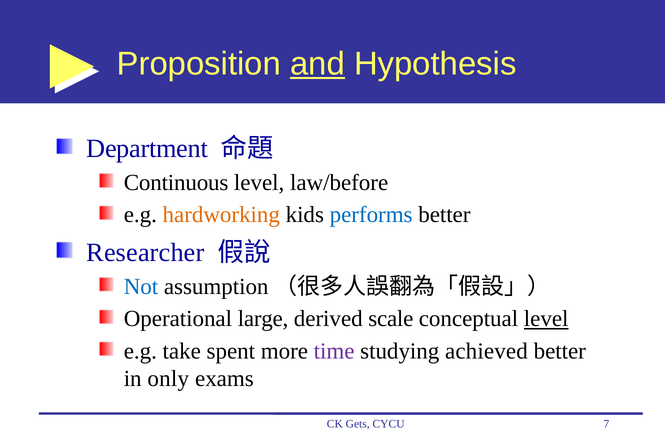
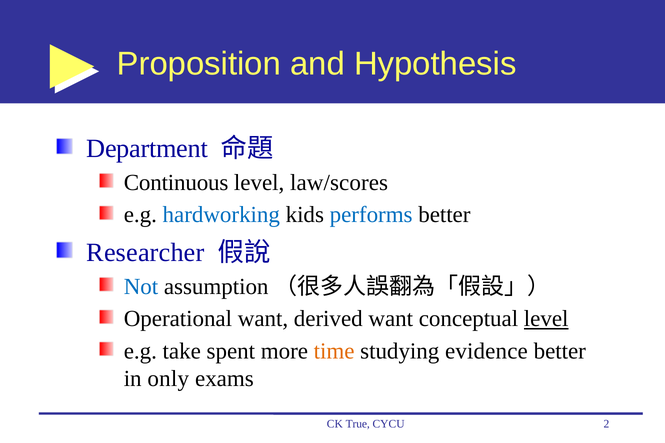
and underline: present -> none (318, 64)
law/before: law/before -> law/scores (339, 183)
hardworking colour: orange -> blue (221, 215)
Operational large: large -> want (263, 319)
derived scale: scale -> want (391, 319)
time colour: purple -> orange (334, 351)
achieved: achieved -> evidence (486, 351)
Gets: Gets -> True (358, 424)
7: 7 -> 2 (606, 424)
